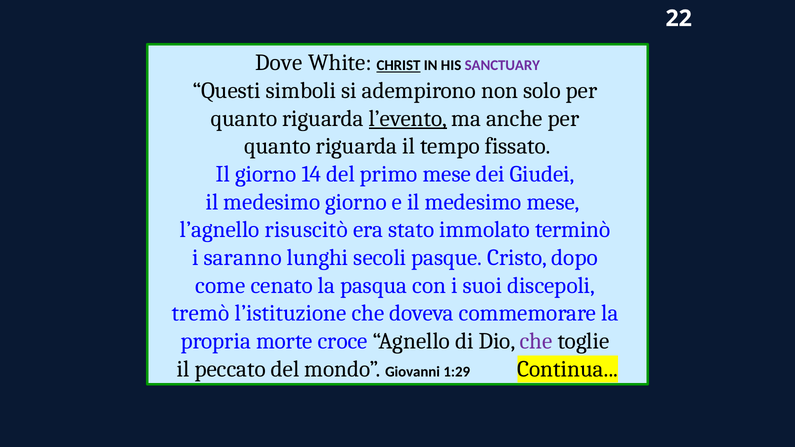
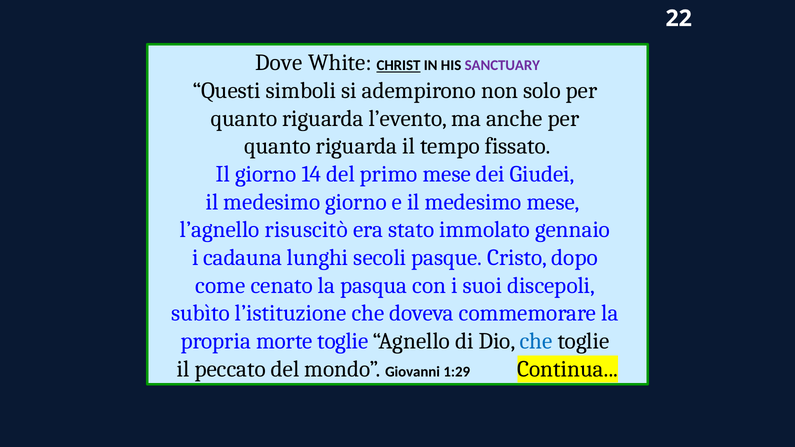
l’evento underline: present -> none (408, 118)
terminò: terminò -> gennaio (573, 230)
saranno: saranno -> cadauna (243, 258)
tremò: tremò -> subìto (201, 313)
morte croce: croce -> toglie (343, 341)
che colour: purple -> blue (536, 341)
